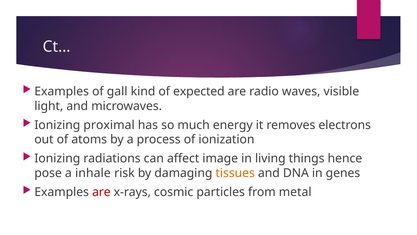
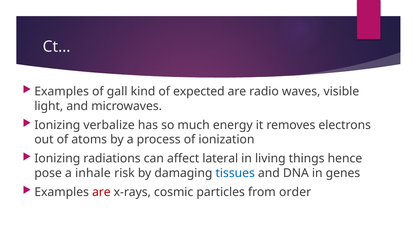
proximal: proximal -> verbalize (109, 125)
image: image -> lateral (220, 158)
tissues colour: orange -> blue (235, 173)
metal: metal -> order (295, 192)
